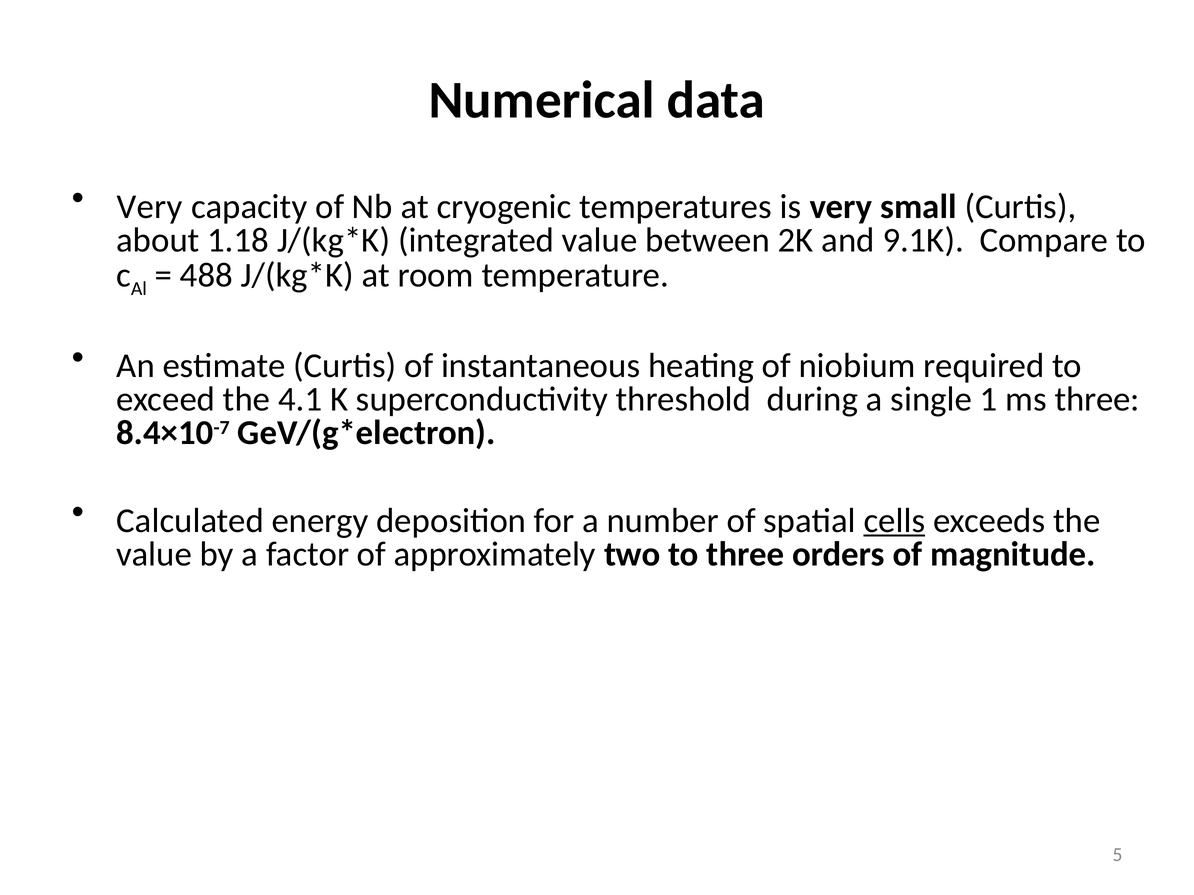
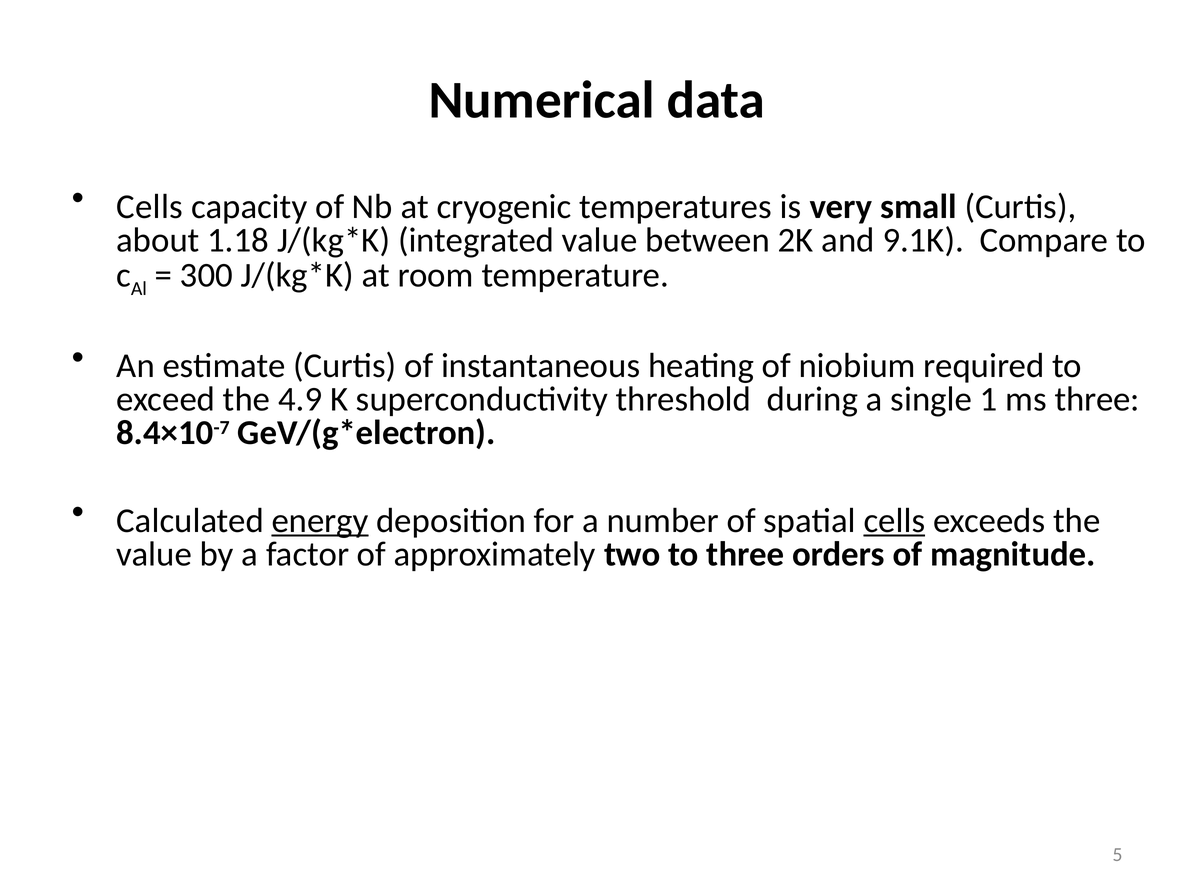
Very: Very -> Cells (150, 207)
488: 488 -> 300 (206, 275)
4.1: 4.1 -> 4.9 (300, 400)
energy underline: none -> present (320, 521)
